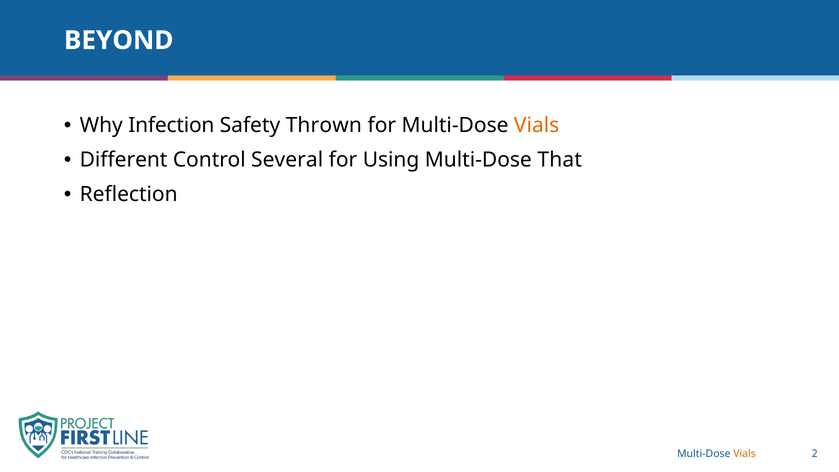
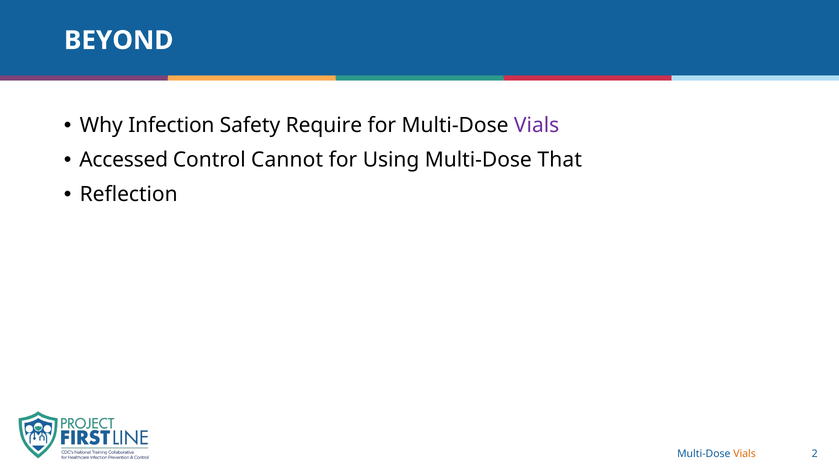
Thrown: Thrown -> Require (324, 125)
Vials colour: orange -> purple (537, 125)
Different: Different -> Accessed (124, 160)
Several: Several -> Cannot (287, 160)
